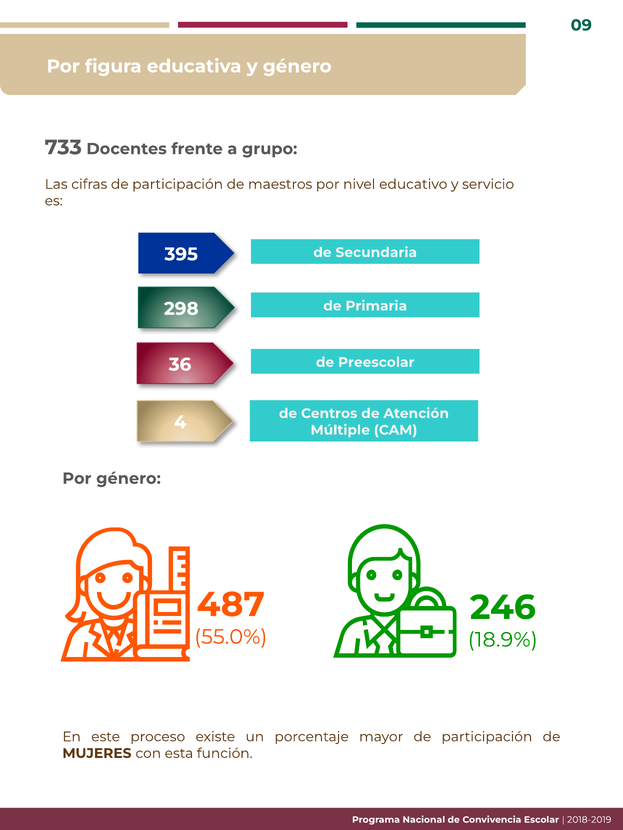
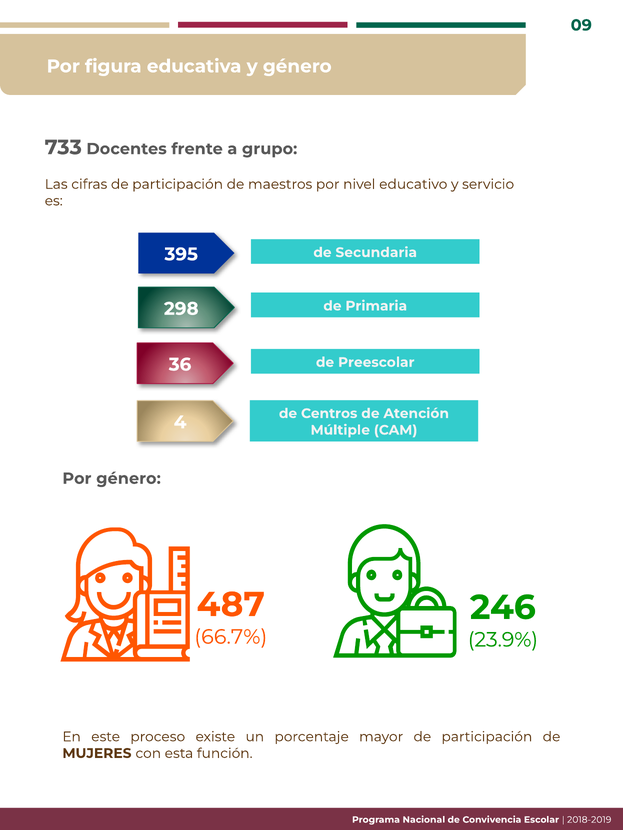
55.0%: 55.0% -> 66.7% (231, 637)
18.9%: 18.9% -> 23.9% (503, 640)
